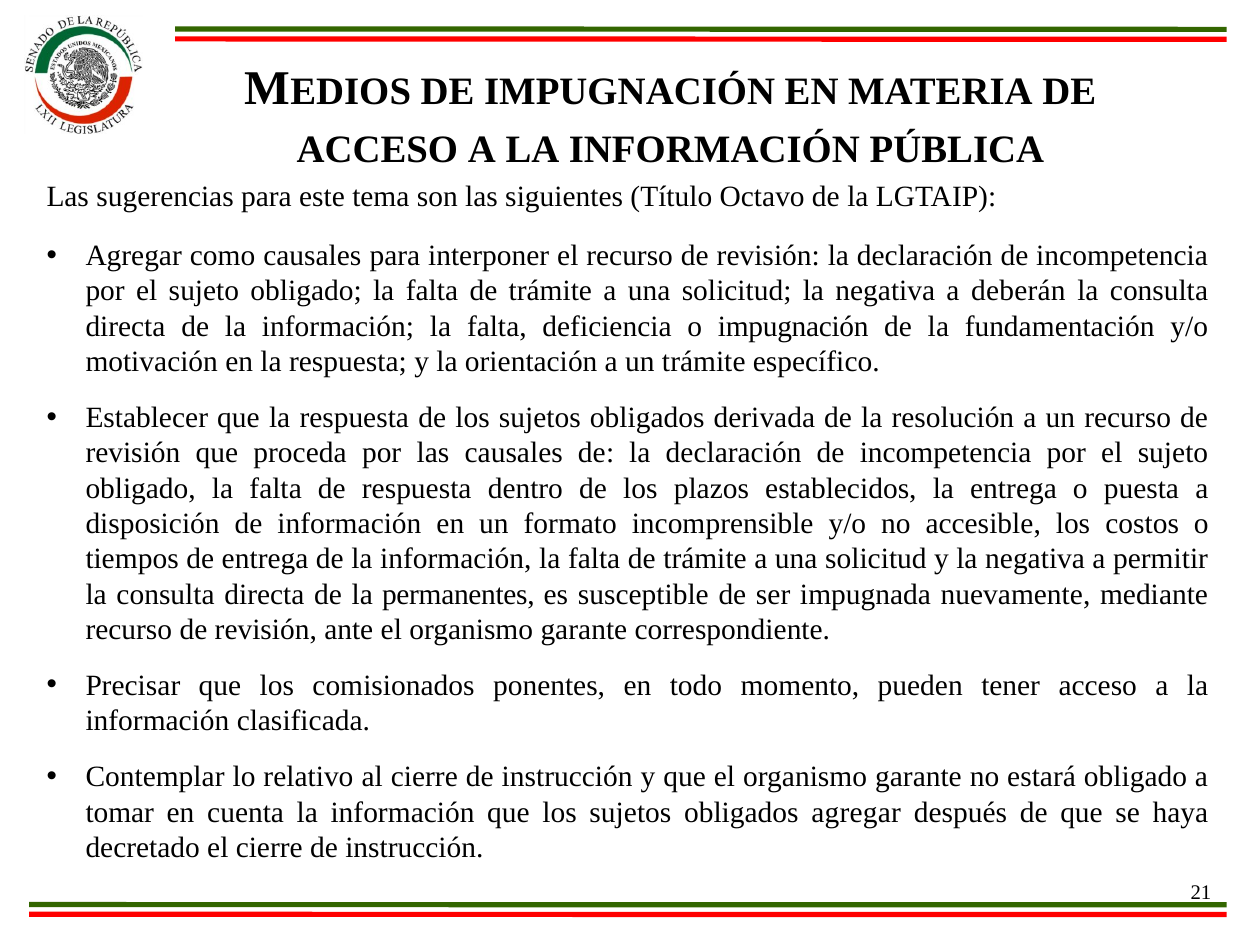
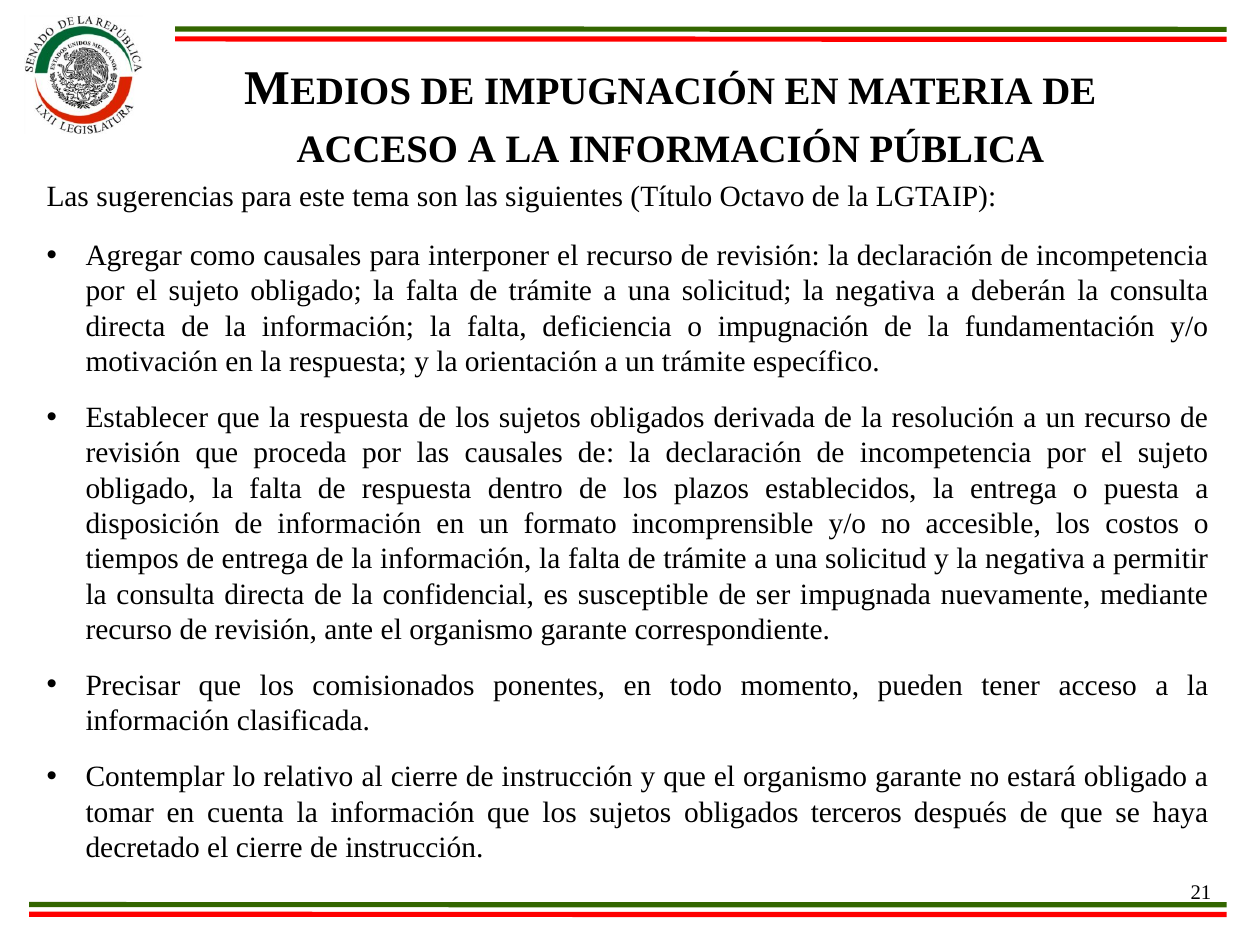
permanentes: permanentes -> confidencial (458, 595)
obligados agregar: agregar -> terceros (856, 813)
